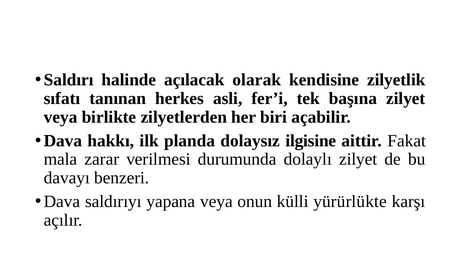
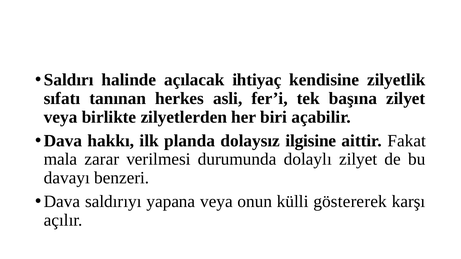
olarak: olarak -> ihtiyaç (257, 80)
yürürlükte: yürürlükte -> göstererek (350, 202)
